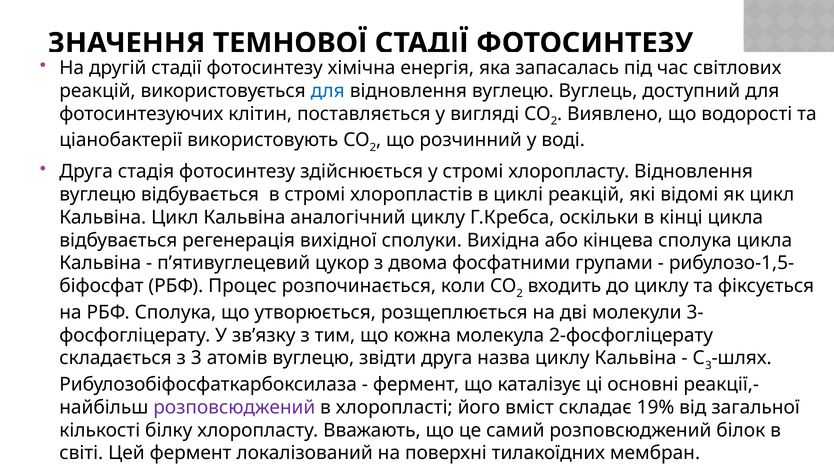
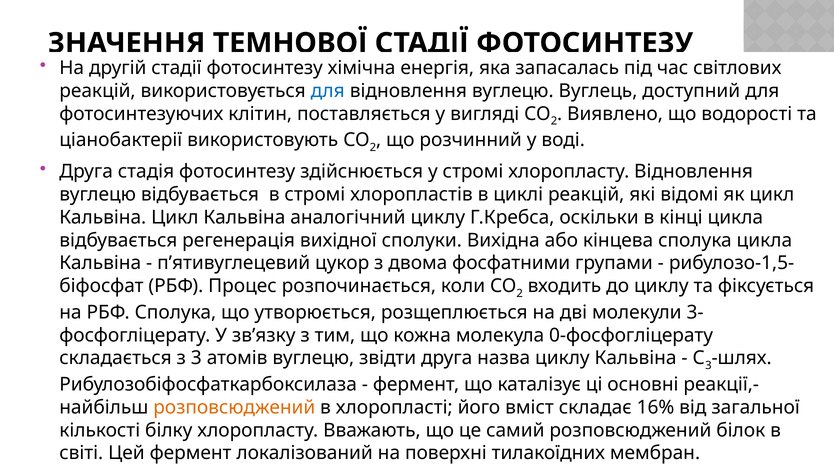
2-фосфогліцерату: 2-фосфогліцерату -> 0-фосфогліцерату (631, 335)
розповсюджений colour: purple -> orange (234, 407)
19%: 19% -> 16% (655, 407)
